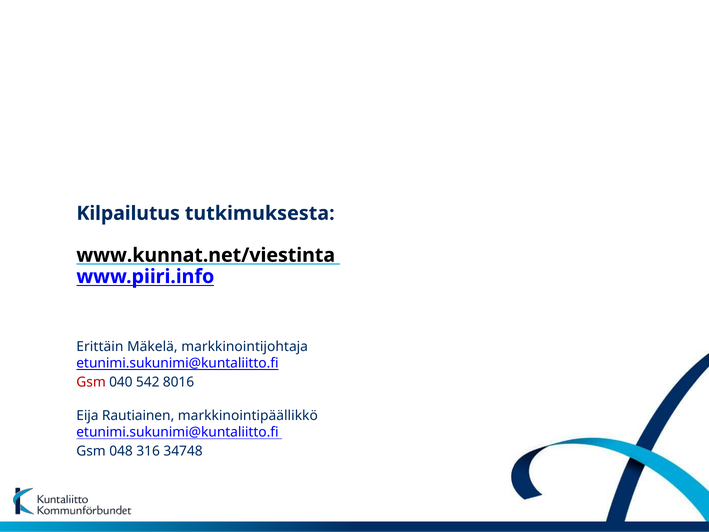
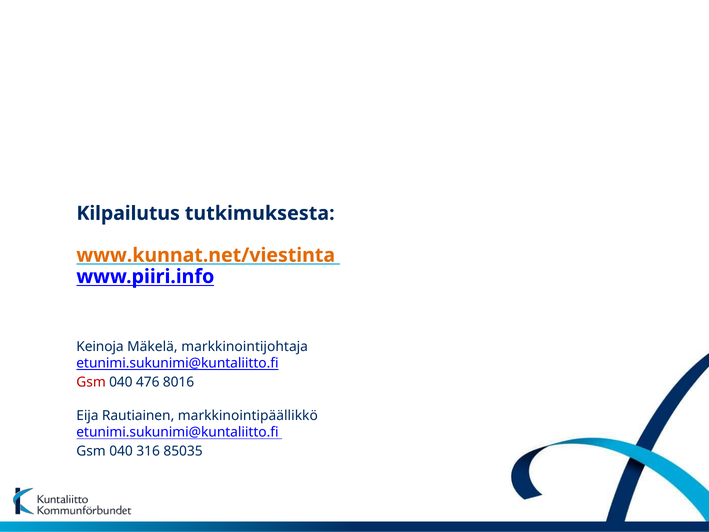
www.kunnat.net/viestinta colour: black -> orange (206, 255)
Erittäin: Erittäin -> Keinoja (100, 346)
542: 542 -> 476 (148, 382)
048: 048 -> 040 (121, 451)
34748: 34748 -> 85035 (183, 451)
